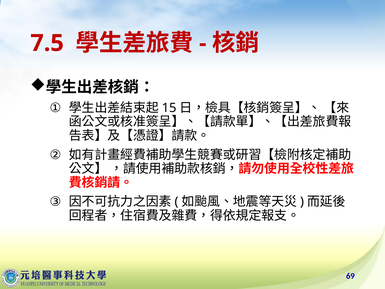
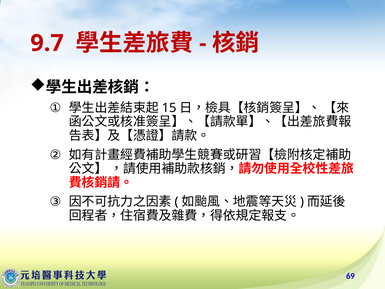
7.5: 7.5 -> 9.7 (47, 43)
